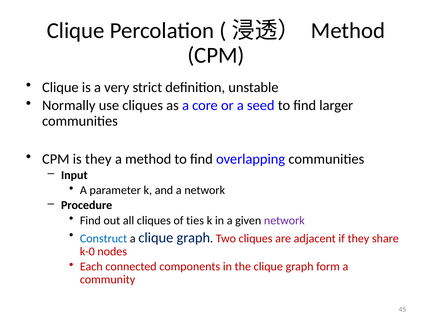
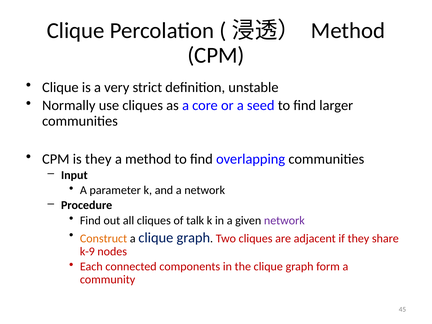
ties: ties -> talk (195, 220)
Construct colour: blue -> orange (104, 238)
k-0: k-0 -> k-9 (87, 252)
